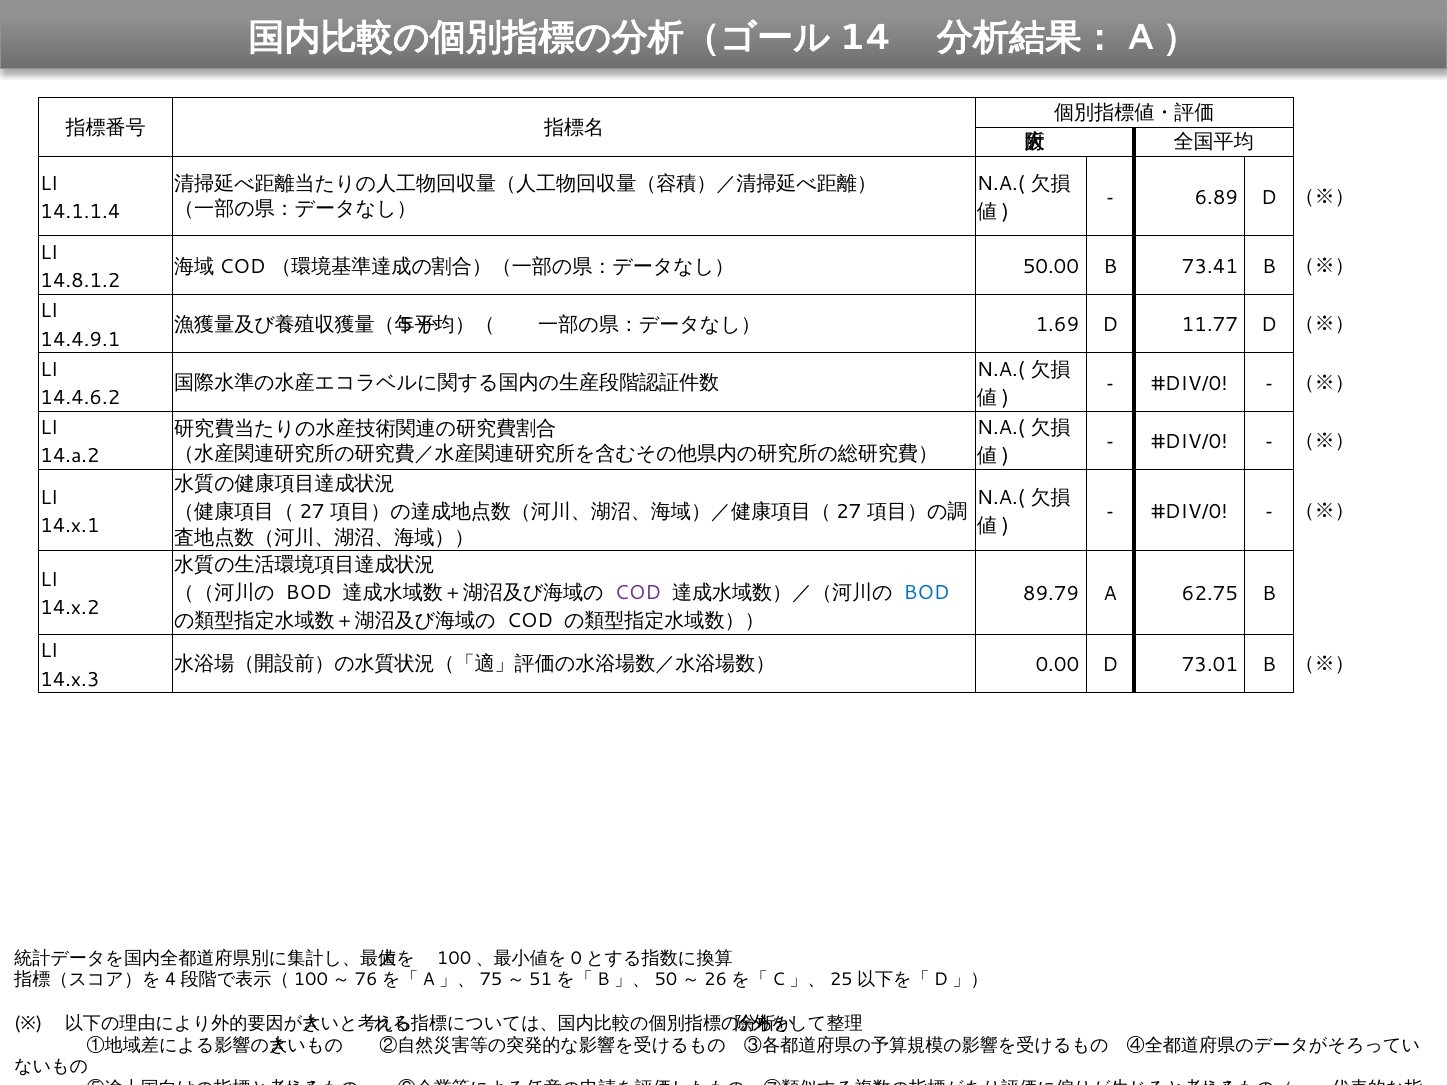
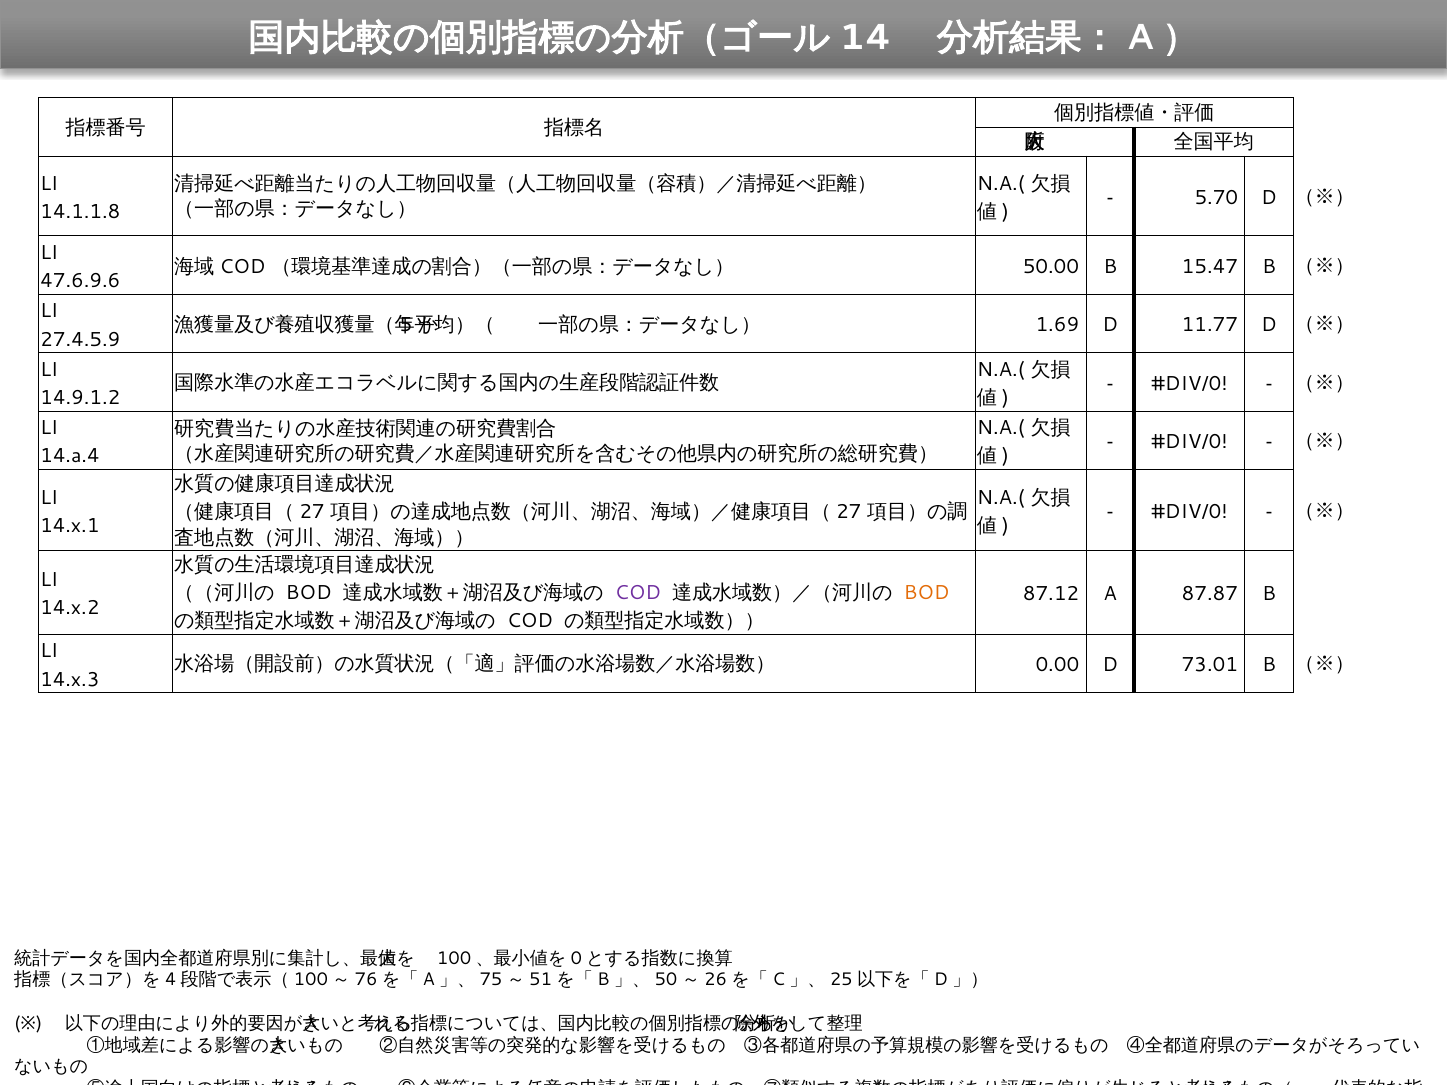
6.89: 6.89 -> 5.70 (1216, 198)
14.1.1.4: 14.1.1.4 -> 14.1.1.8 (80, 212)
73.41: 73.41 -> 15.47 (1210, 267)
14.8.1.2: 14.8.1.2 -> 47.6.9.6 (80, 281)
14.4.9.1: 14.4.9.1 -> 27.4.5.9 (80, 339)
14.4.6.2: 14.4.6.2 -> 14.9.1.2 (80, 398)
14.a.2: 14.a.2 -> 14.a.4 (70, 456)
BOD colour: blue -> orange (927, 593)
89.79: 89.79 -> 87.12 (1051, 594)
62.75: 62.75 -> 87.87 (1210, 594)
